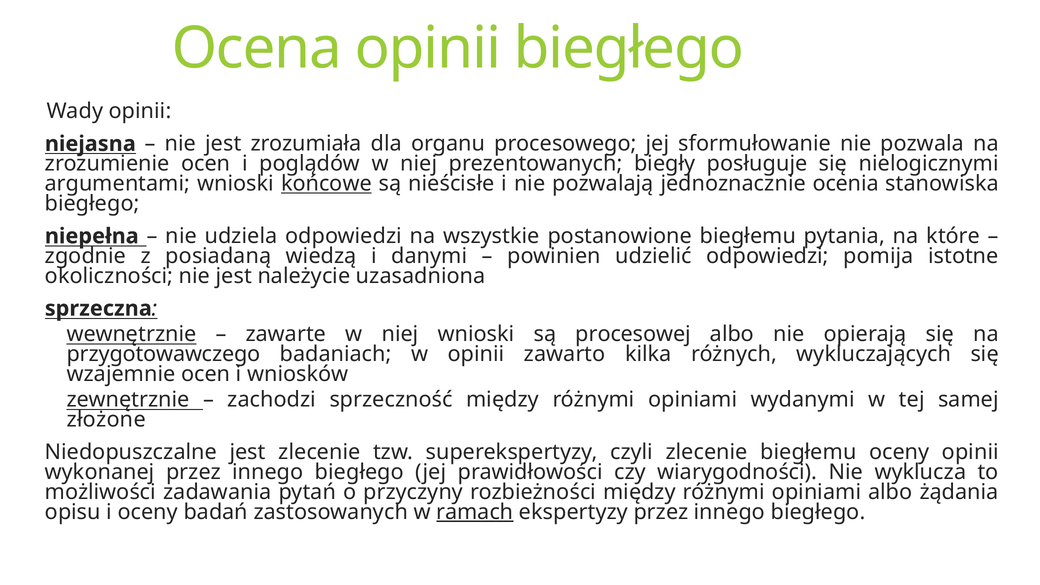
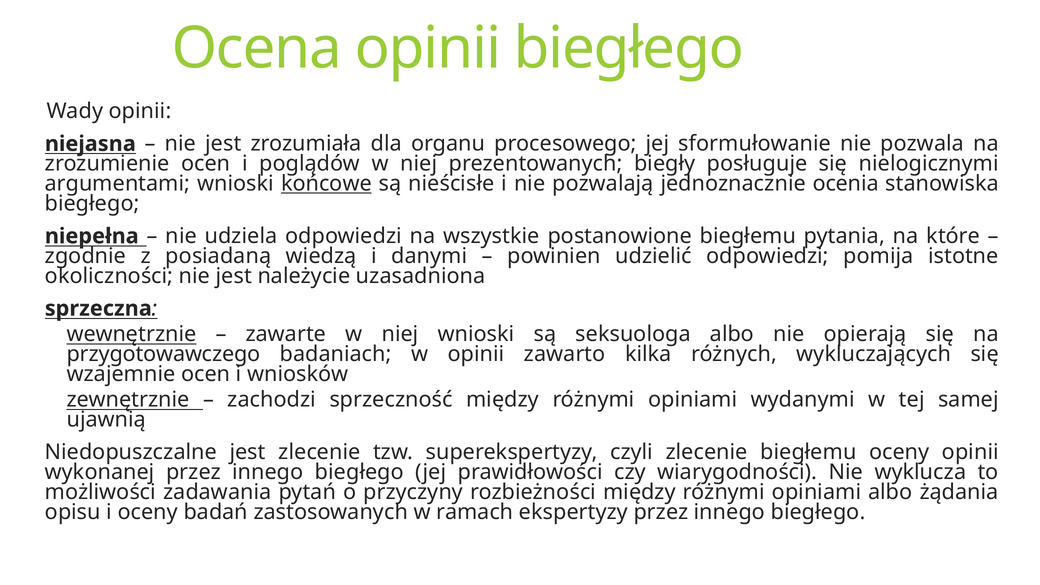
procesowej: procesowej -> seksuologa (633, 334)
złożone: złożone -> ujawnią (106, 420)
ramach underline: present -> none (475, 512)
